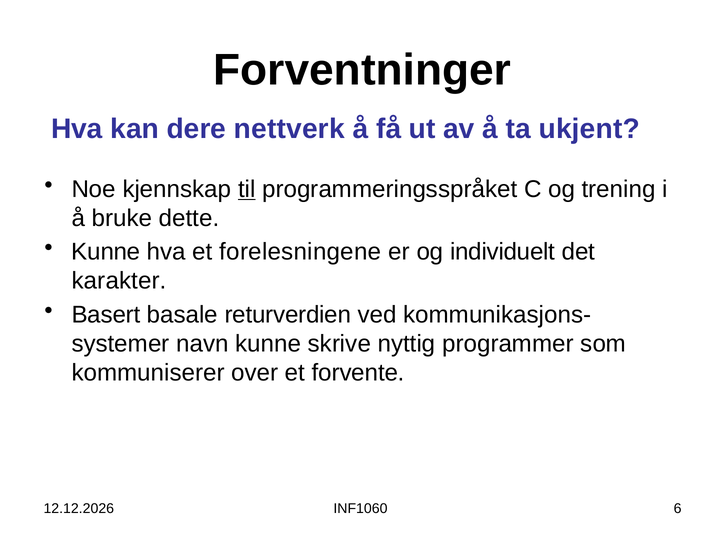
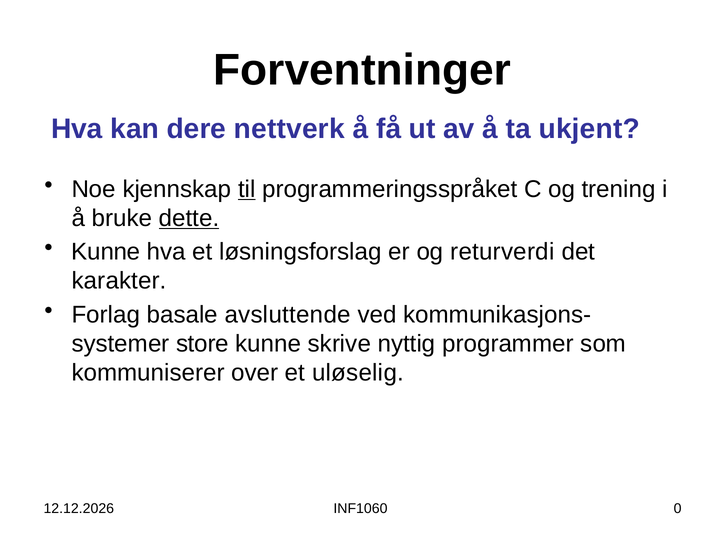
dette underline: none -> present (189, 218)
forelesningene: forelesningene -> løsningsforslag (300, 252)
individuelt: individuelt -> returverdi (502, 252)
Basert: Basert -> Forlag (106, 315)
returverdien: returverdien -> avsluttende (288, 315)
navn: navn -> store (202, 344)
forvente: forvente -> uløselig (358, 373)
6: 6 -> 0 (678, 508)
